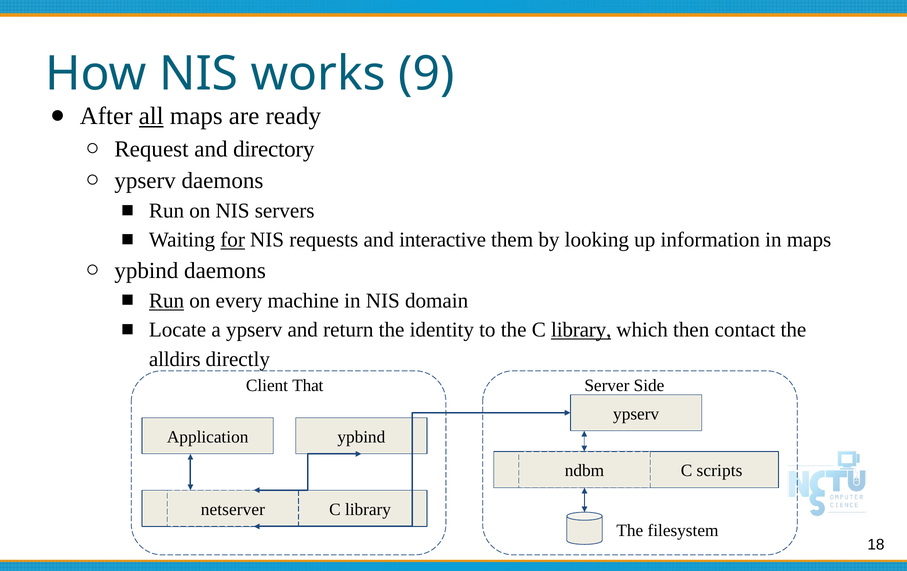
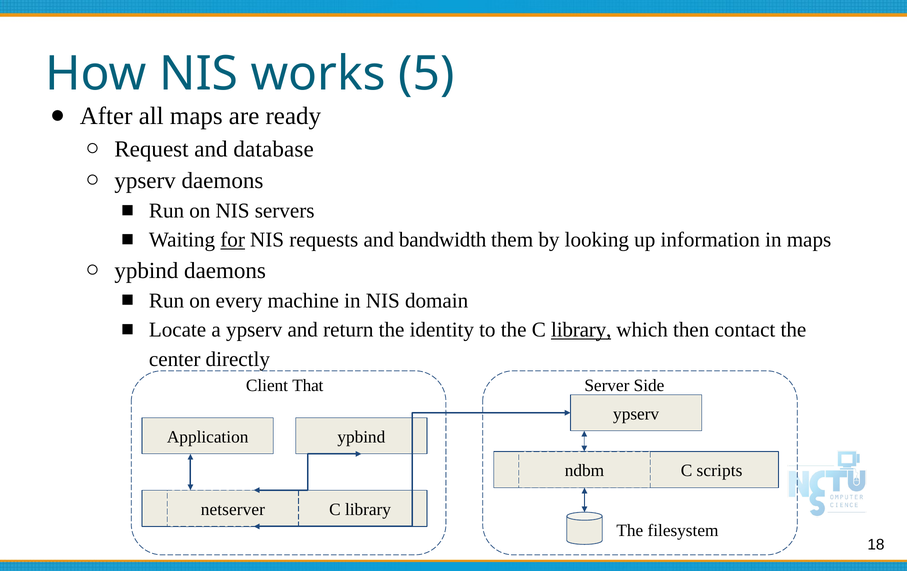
9: 9 -> 5 (427, 74)
all underline: present -> none (151, 116)
directory: directory -> database (274, 149)
interactive: interactive -> bandwidth (443, 240)
Run underline: present -> none (167, 301)
alldirs: alldirs -> center (175, 359)
